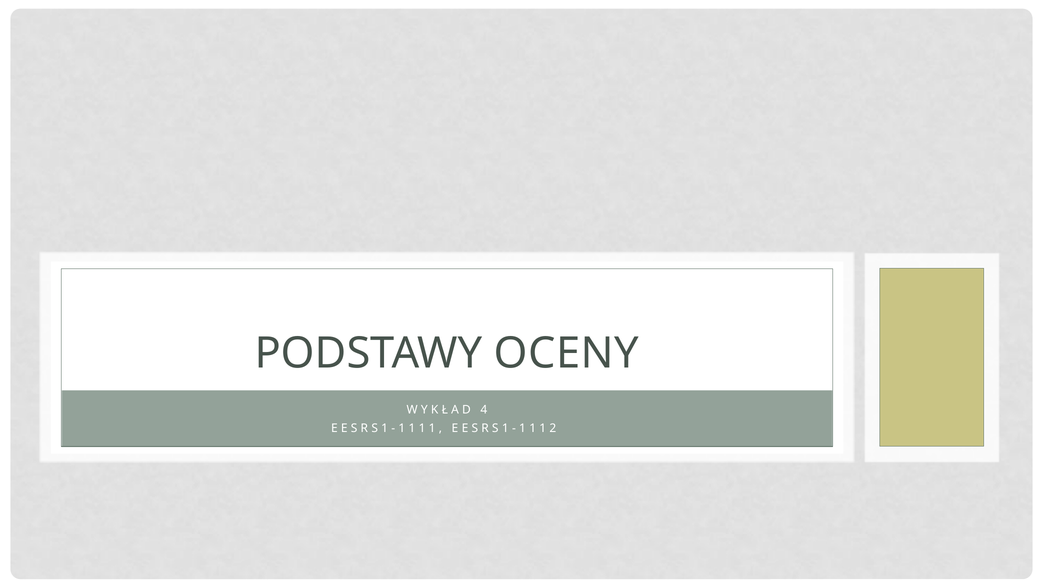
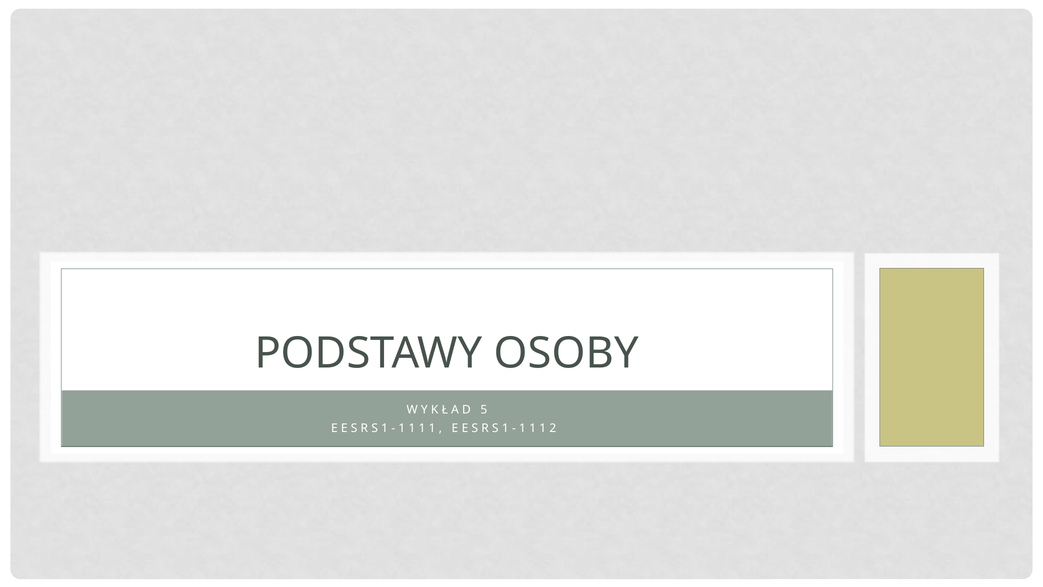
OCENY: OCENY -> OSOBY (566, 353)
4: 4 -> 5 (484, 410)
